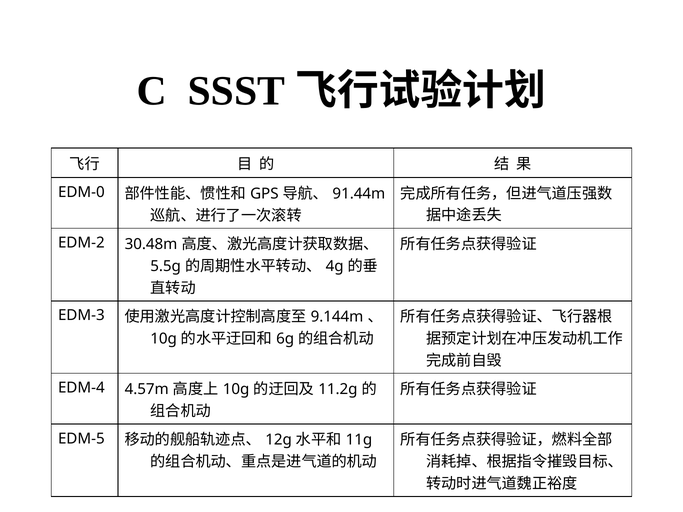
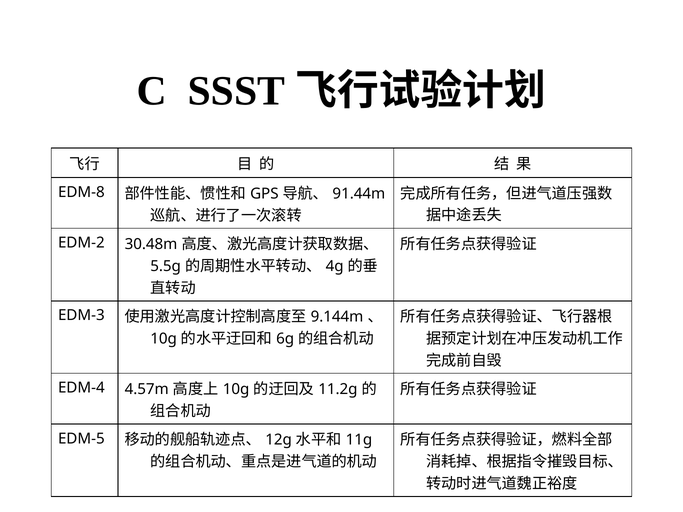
EDM-0: EDM-0 -> EDM-8 (81, 192)
